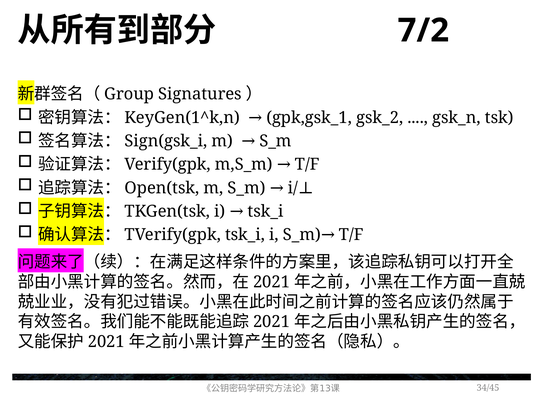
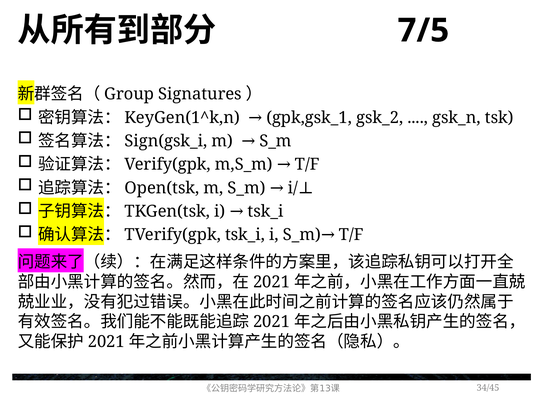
7/2: 7/2 -> 7/5 (423, 30)
